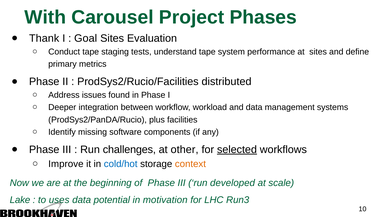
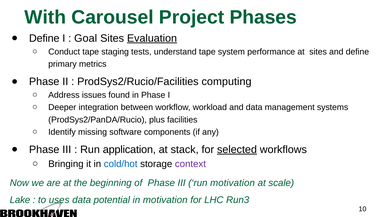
Thank: Thank -> Define (44, 38)
Evaluation underline: none -> present (152, 38)
distributed: distributed -> computing (227, 81)
challenges: challenges -> application (129, 149)
other: other -> stack (185, 149)
Improve: Improve -> Bringing (66, 164)
context colour: orange -> purple (190, 164)
run developed: developed -> motivation (233, 182)
